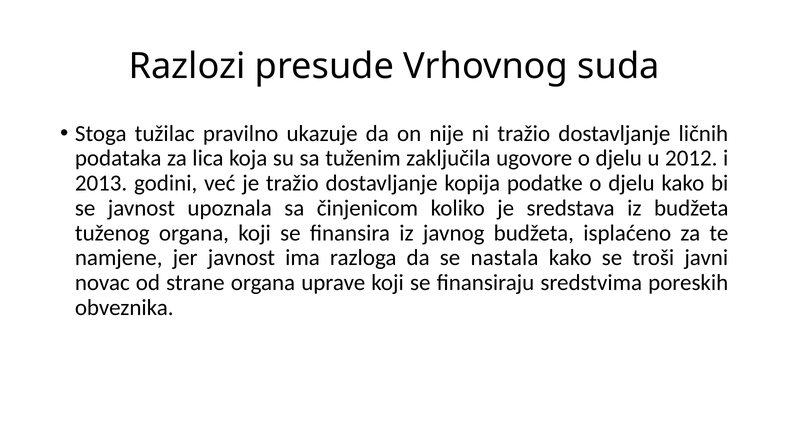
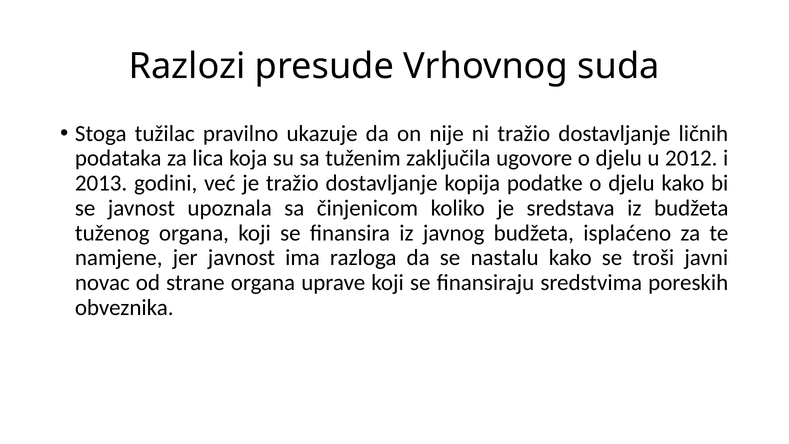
nastala: nastala -> nastalu (505, 258)
